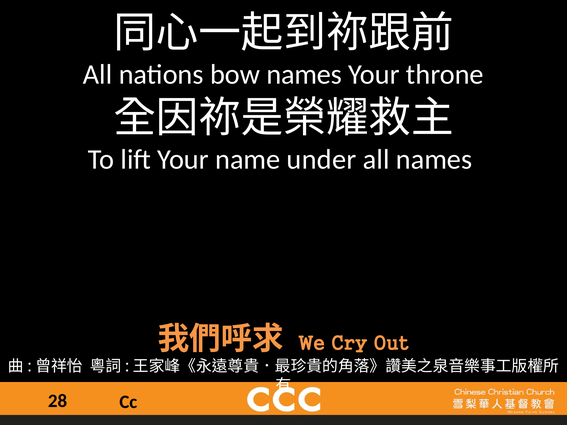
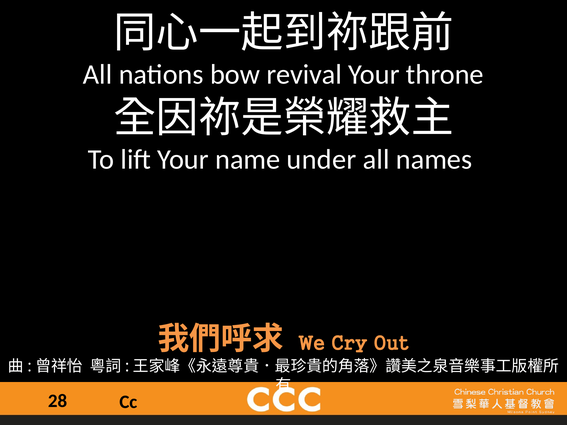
bow names: names -> revival (304, 75)
